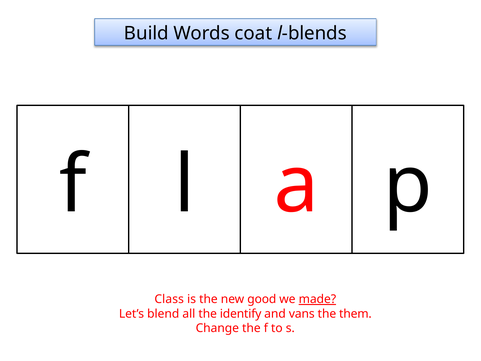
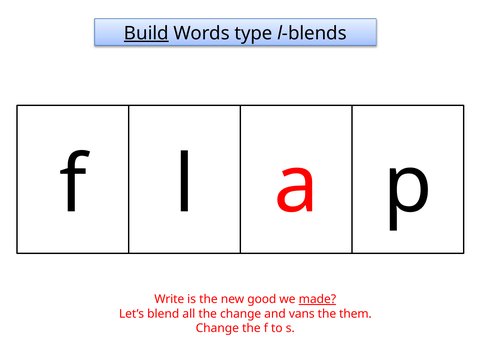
Build underline: none -> present (146, 33)
coat: coat -> type (253, 33)
Class: Class -> Write (169, 299)
the identify: identify -> change (241, 314)
